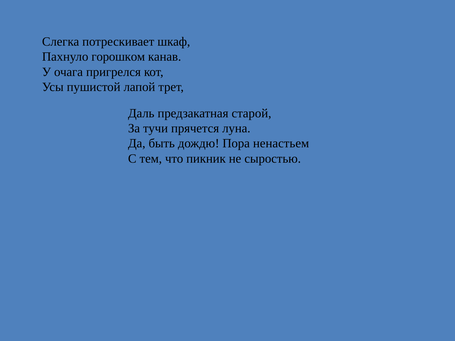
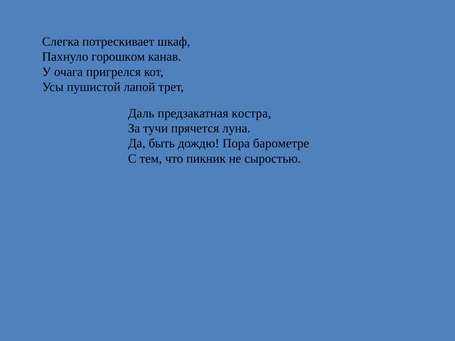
старой: старой -> костра (251, 113)
ненастьем: ненастьем -> барометре (281, 144)
